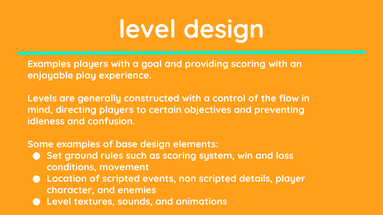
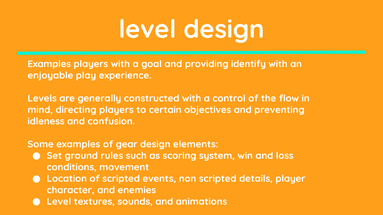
providing scoring: scoring -> identify (248, 64)
base: base -> gear (127, 144)
